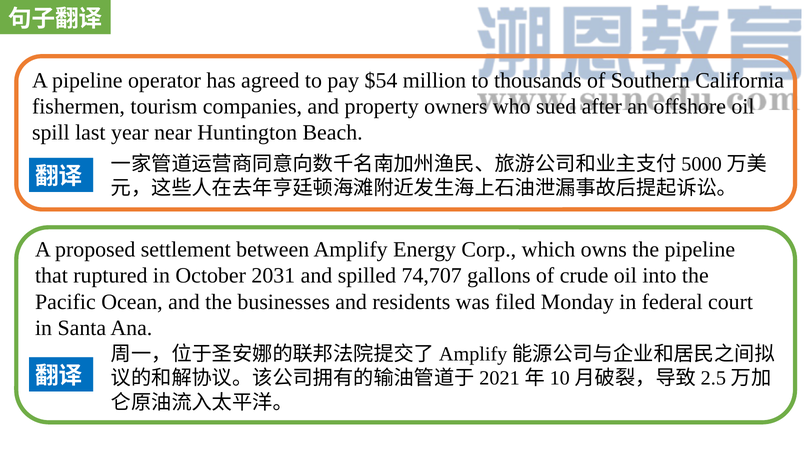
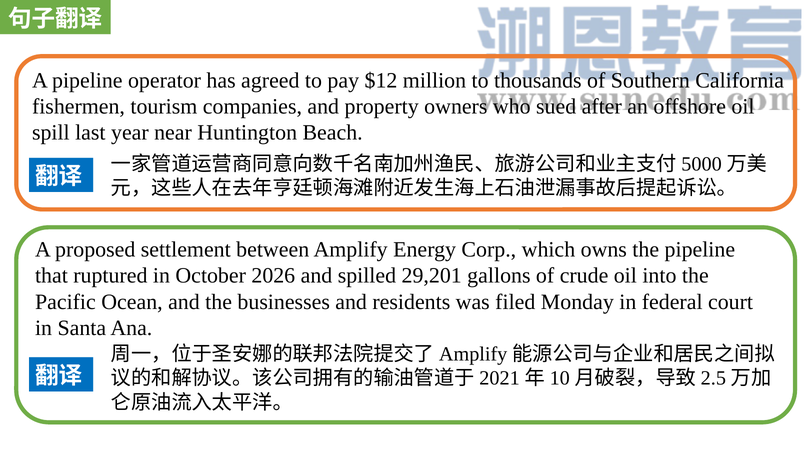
$54: $54 -> $12 (381, 80)
2031: 2031 -> 2026 (273, 276)
74,707: 74,707 -> 29,201 (432, 276)
